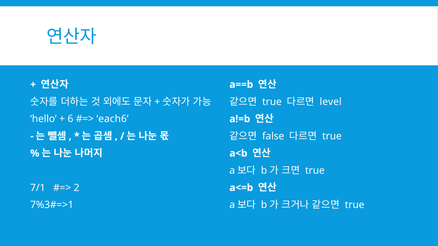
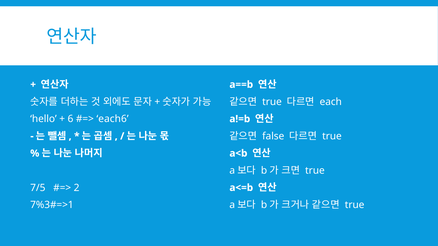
level: level -> each (331, 102)
7/1: 7/1 -> 7/5 (38, 188)
